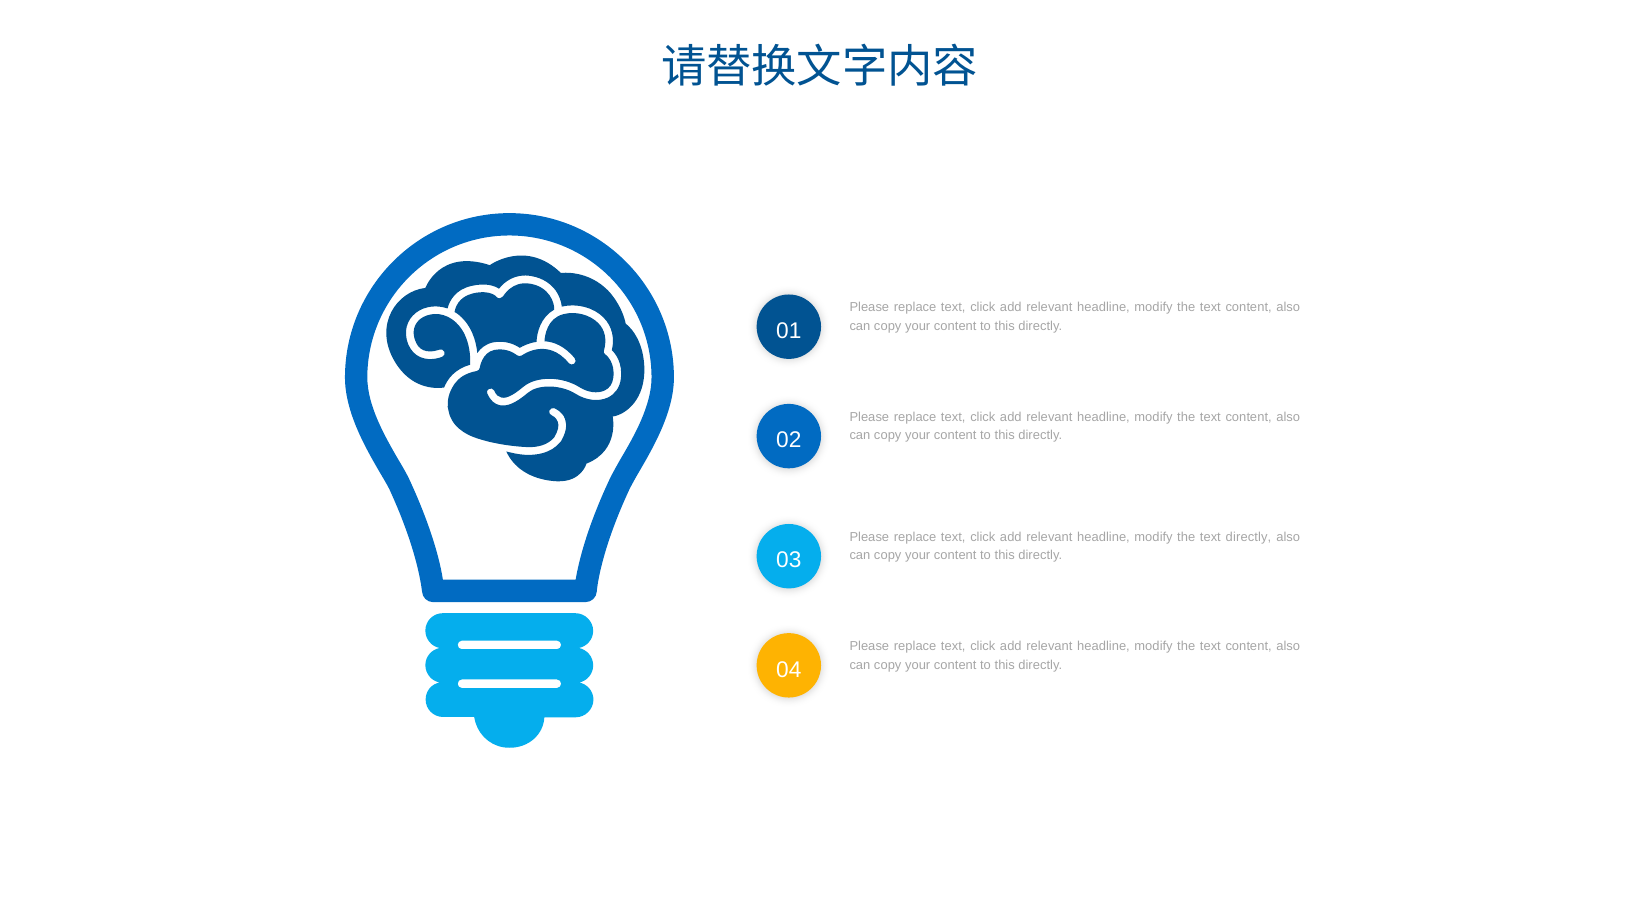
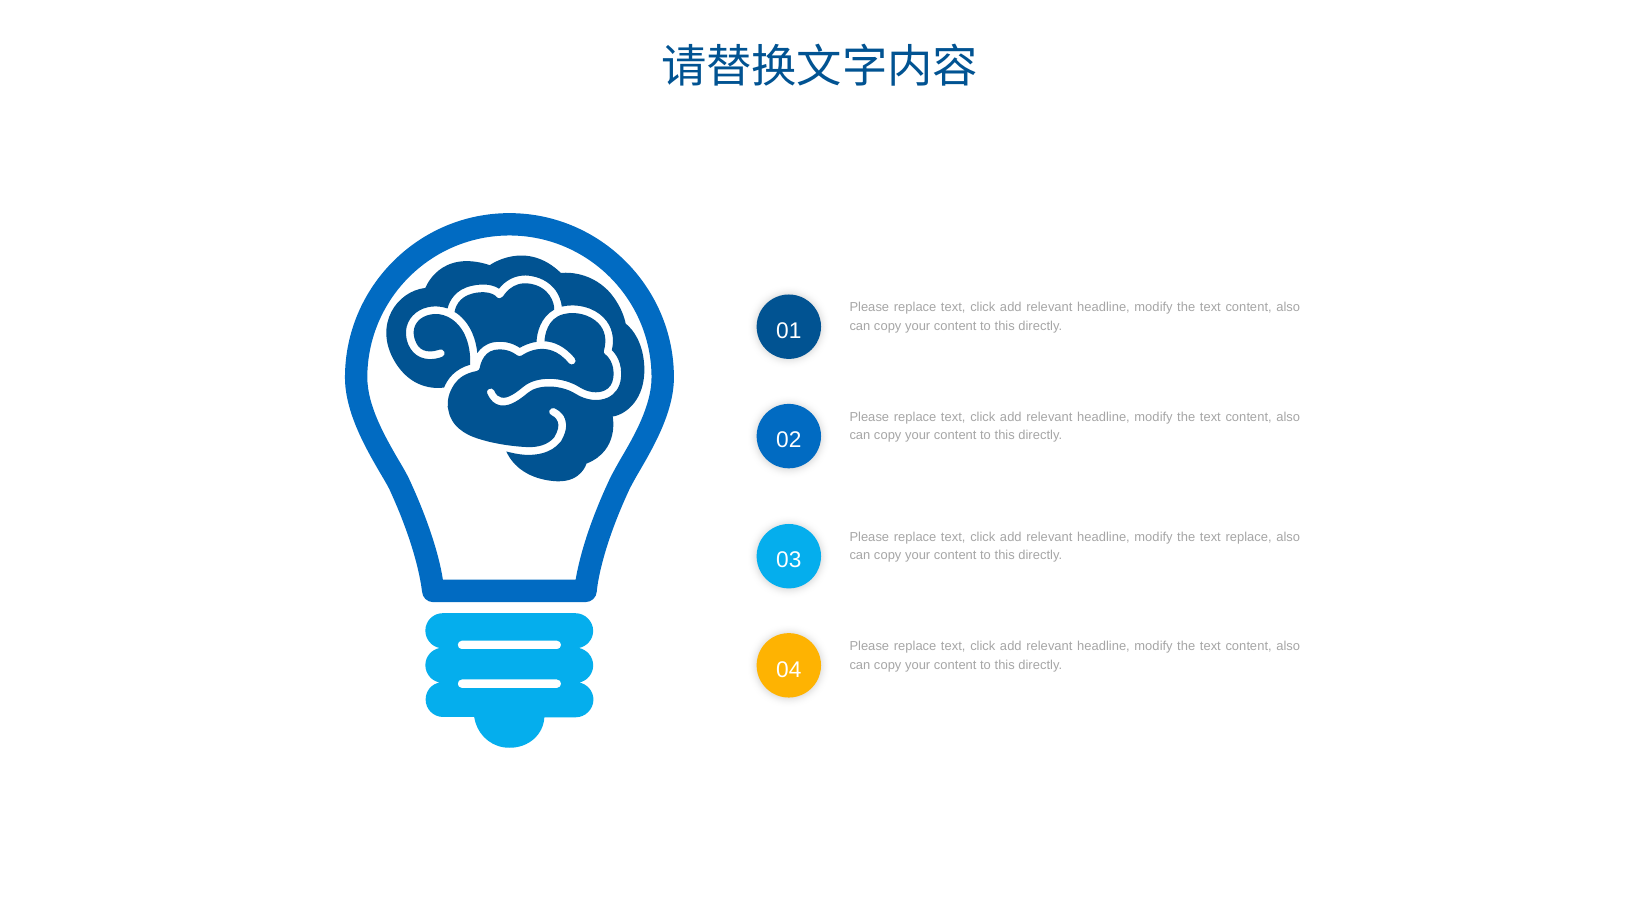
text directly: directly -> replace (1249, 537)
